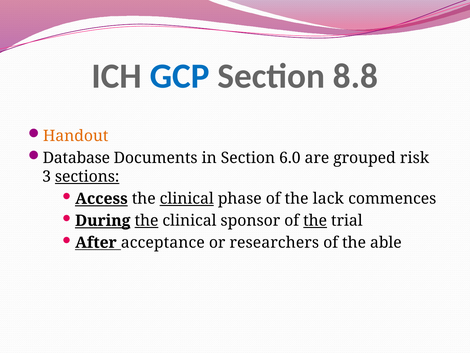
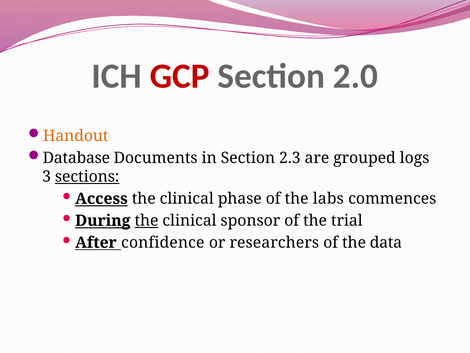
GCP colour: blue -> red (180, 76)
8.8: 8.8 -> 2.0 (356, 76)
6.0: 6.0 -> 2.3 (290, 158)
risk: risk -> logs (415, 158)
clinical underline: present -> none (187, 198)
lack: lack -> labs (328, 198)
the underline: present -> none (315, 220)
acceptance: acceptance -> confidence (163, 242)
able: able -> data (386, 242)
